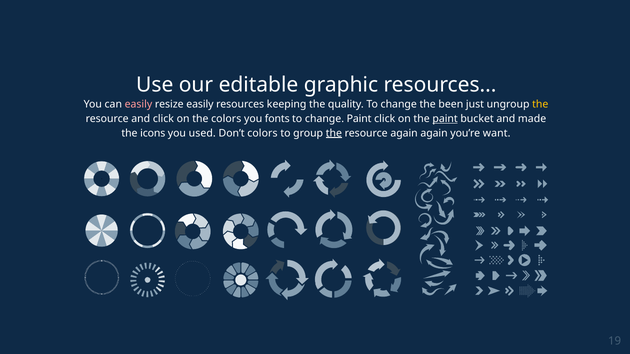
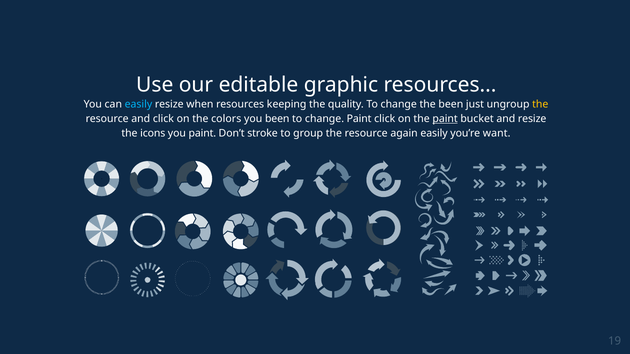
easily colour: pink -> light blue (138, 104)
resize easily: easily -> when (200, 104)
you fonts: fonts -> been (277, 119)
and made: made -> resize (532, 119)
you used: used -> paint (202, 133)
Don’t colors: colors -> stroke (263, 133)
the underline: present -> none (334, 133)
again again: again -> easily (434, 133)
